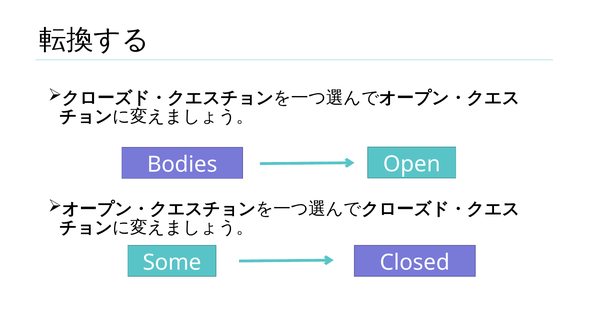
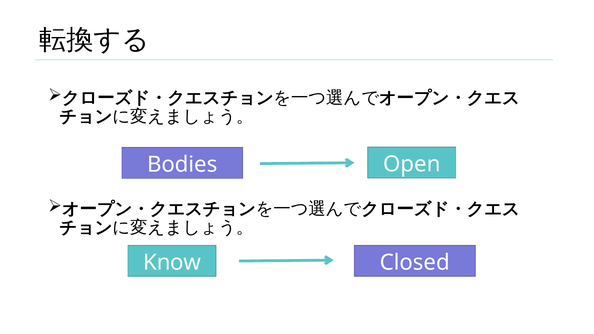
Some: Some -> Know (172, 262)
